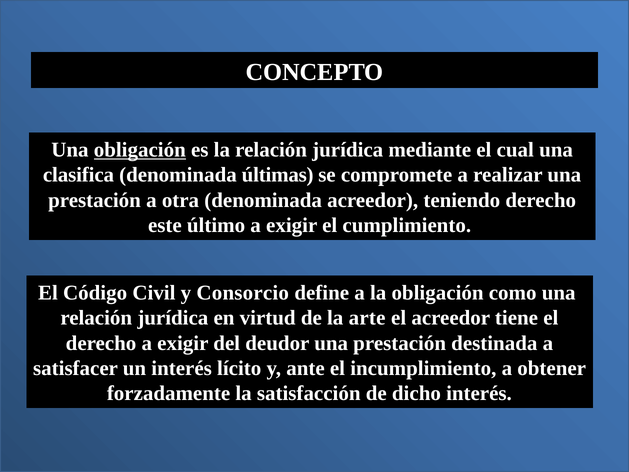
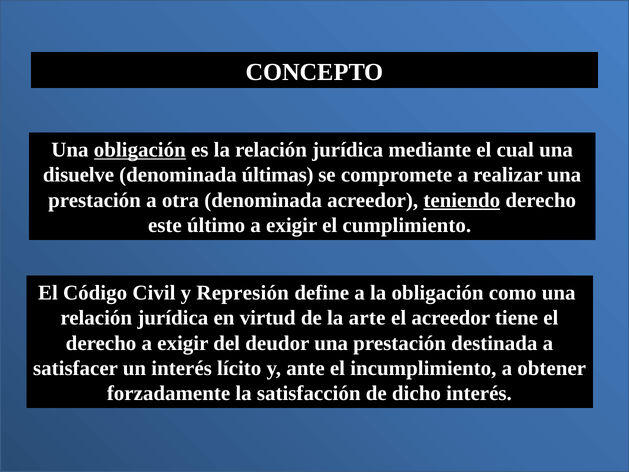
clasifica: clasifica -> disuelve (79, 175)
teniendo underline: none -> present (462, 200)
Consorcio: Consorcio -> Represión (243, 293)
